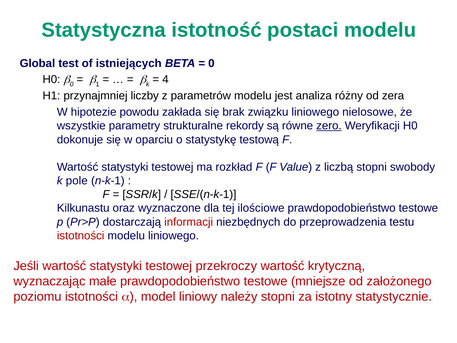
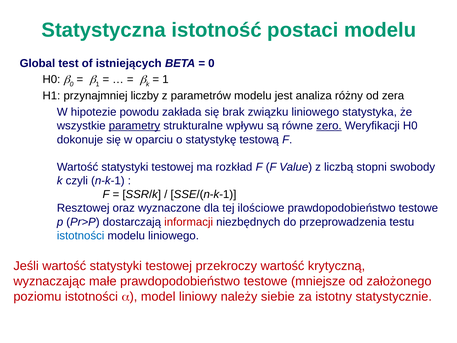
4: 4 -> 1 (165, 79)
nielosowe: nielosowe -> statystyka (370, 112)
parametry underline: none -> present (135, 126)
rekordy: rekordy -> wpływu (245, 126)
pole: pole -> czyli (77, 181)
Kilkunastu: Kilkunastu -> Resztowej (83, 208)
istotności colour: red -> blue (81, 235)
należy stopni: stopni -> siebie (278, 296)
